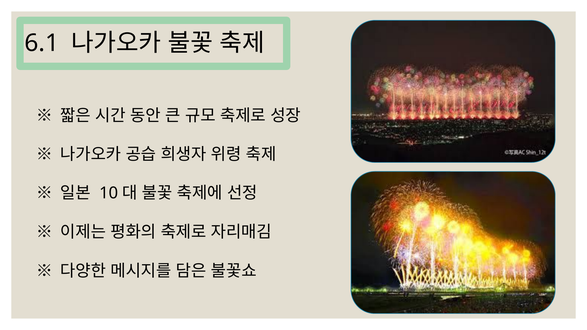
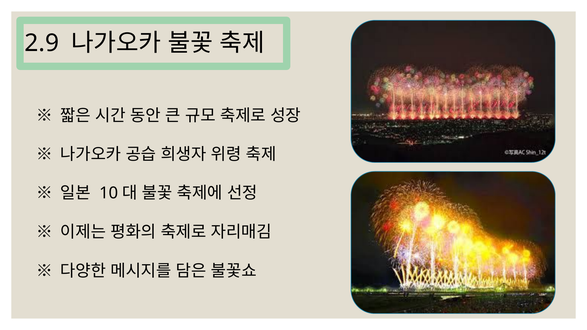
6.1: 6.1 -> 2.9 (42, 43)
